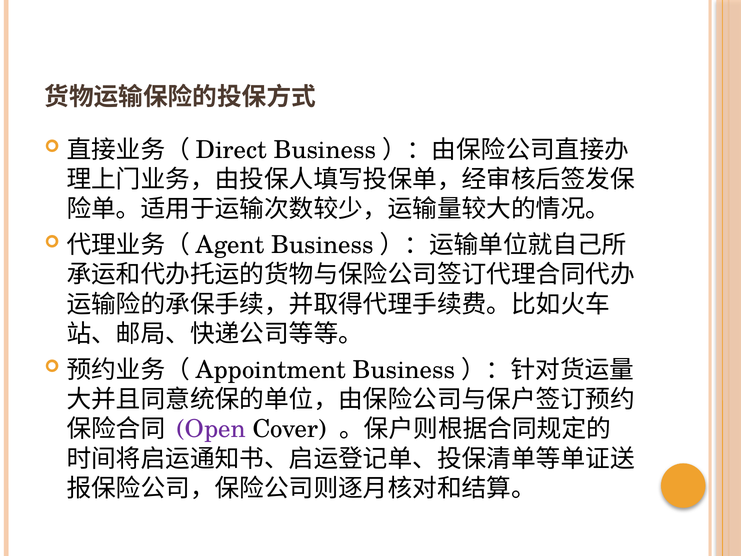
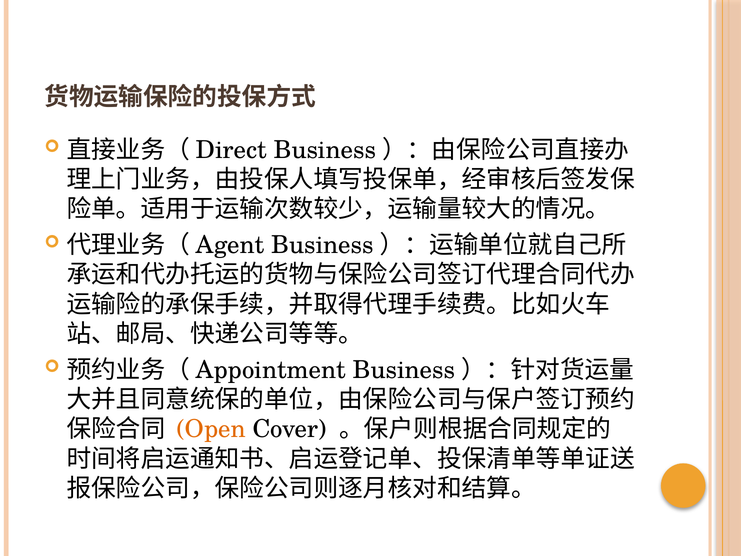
Open colour: purple -> orange (211, 429)
